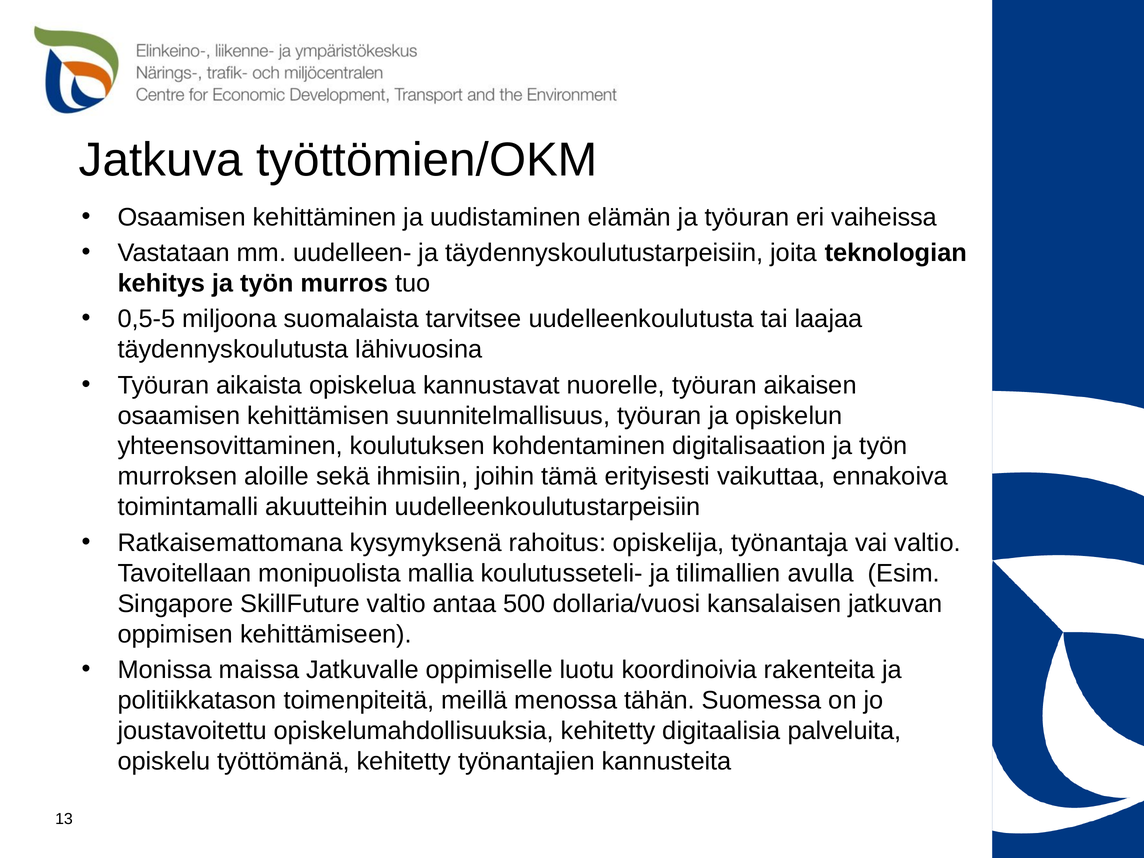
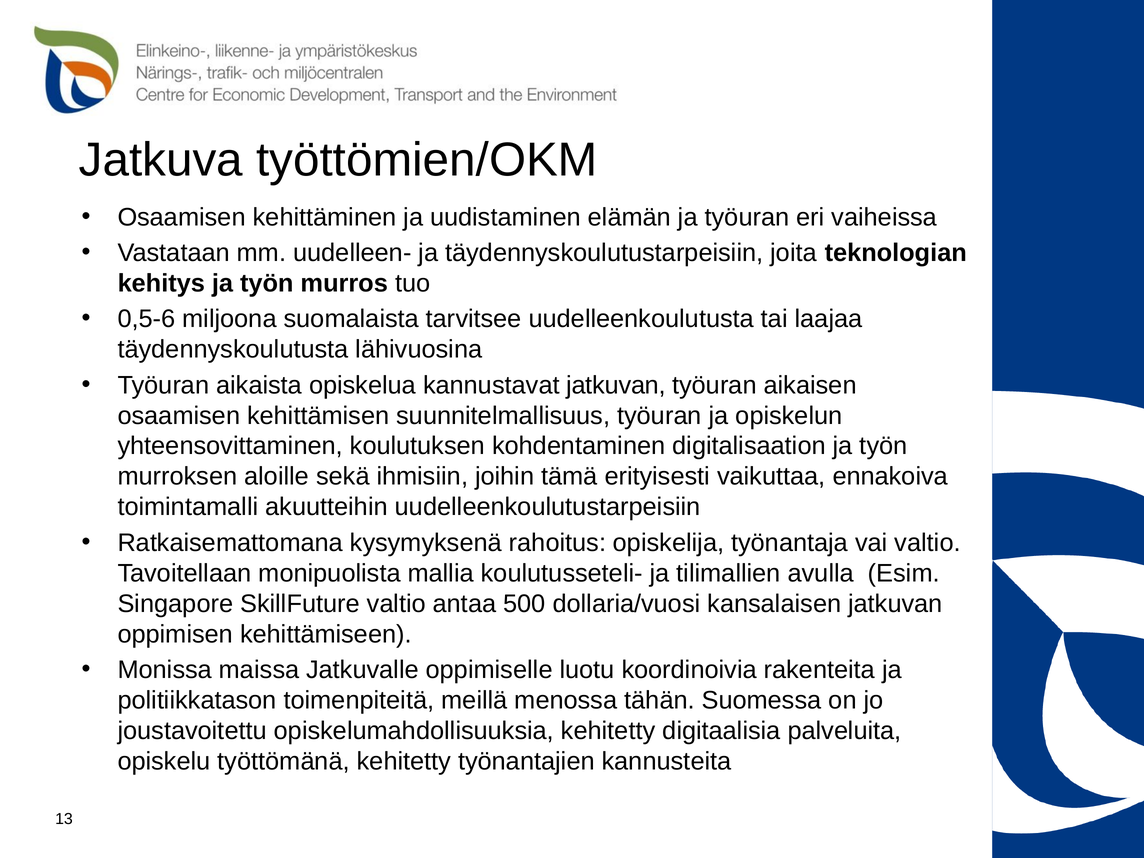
0,5-5: 0,5-5 -> 0,5-6 (147, 319)
kannustavat nuorelle: nuorelle -> jatkuvan (616, 385)
